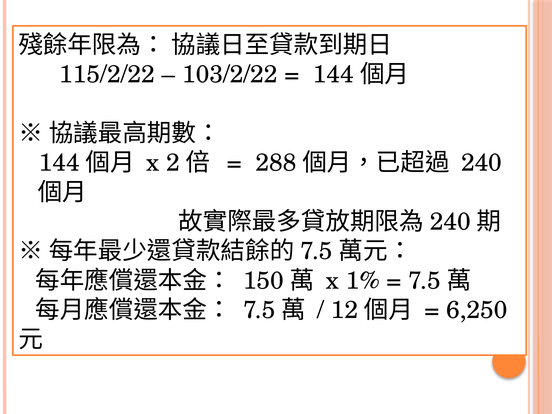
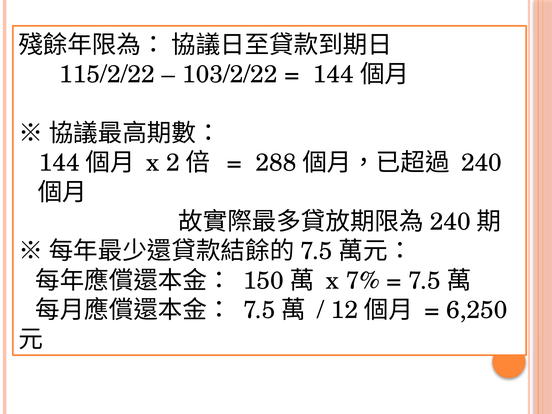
1%: 1% -> 7% (363, 281)
